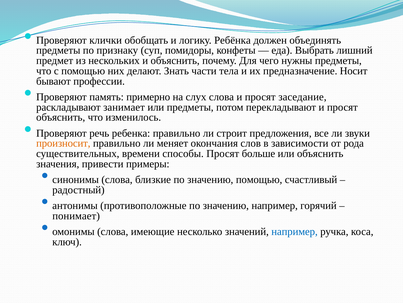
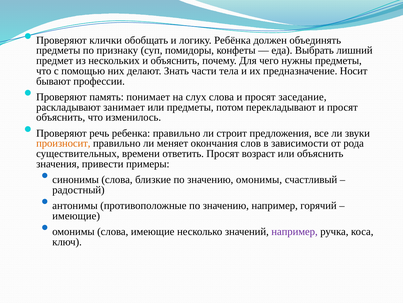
примерно: примерно -> понимает (148, 97)
способы: способы -> ответить (183, 153)
больше: больше -> возраст (258, 153)
значению помощью: помощью -> омонимы (259, 179)
понимает: понимает -> имеющие (76, 215)
например colour: blue -> purple (295, 231)
